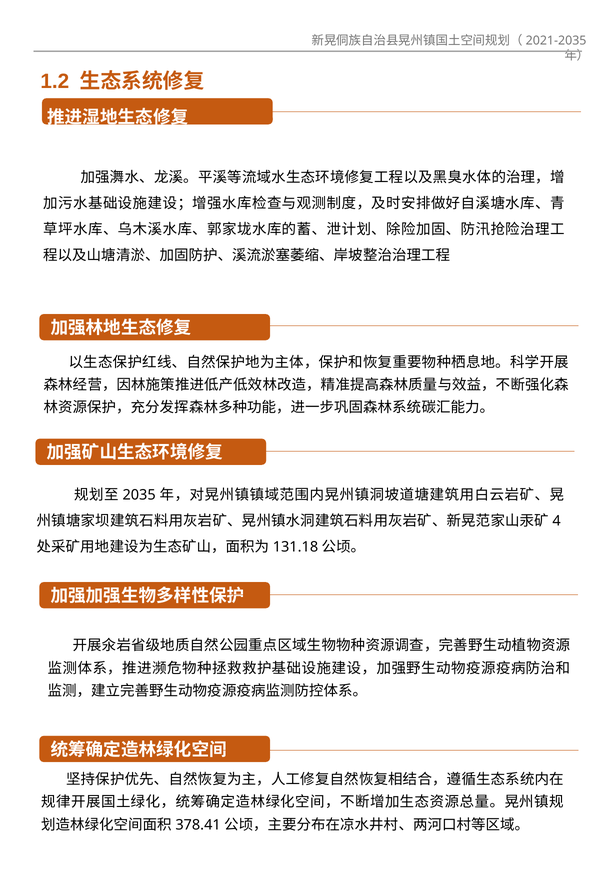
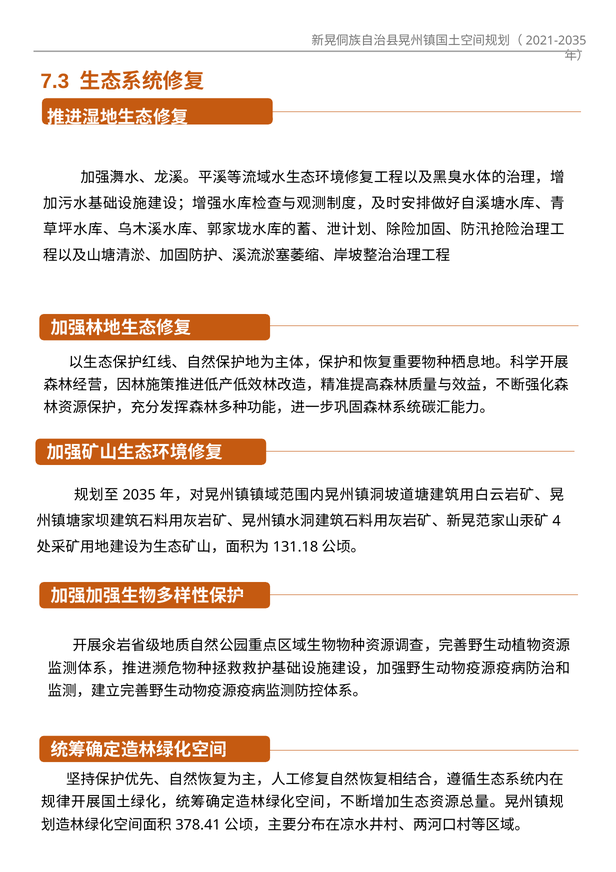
1.2: 1.2 -> 7.3 (55, 81)
